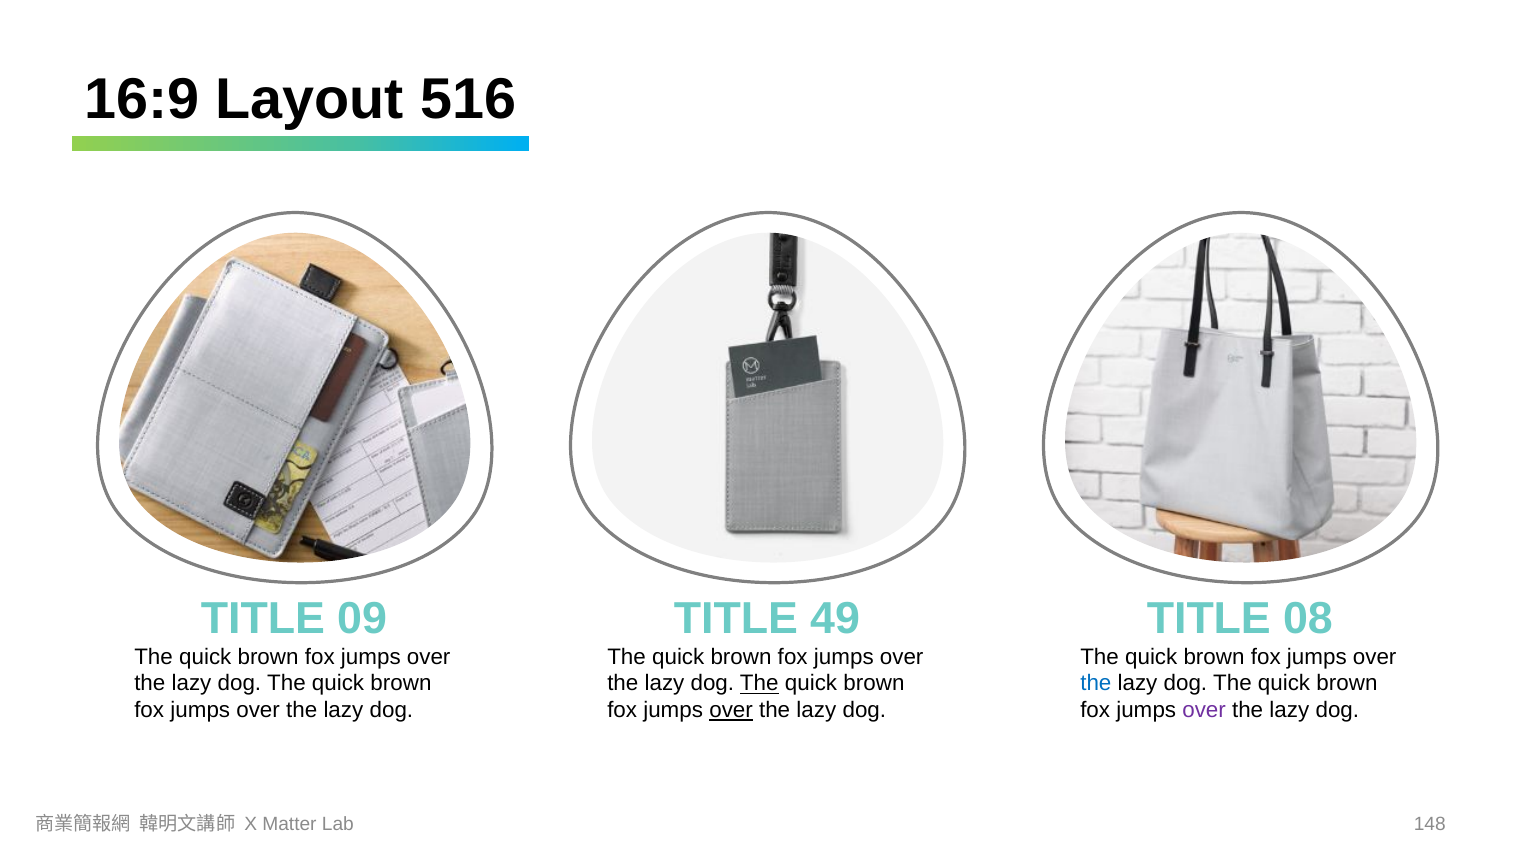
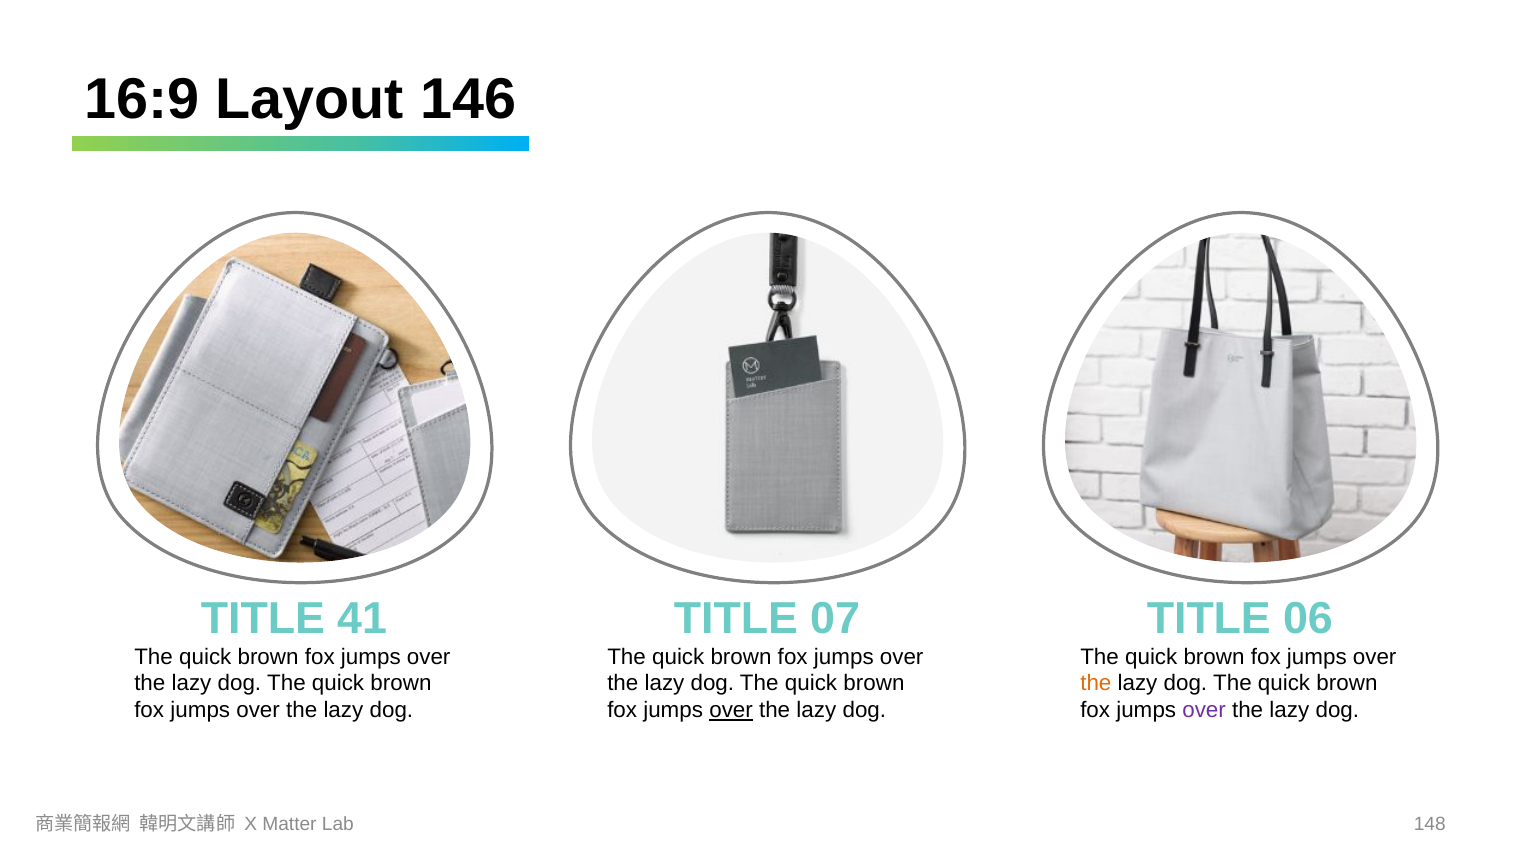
516: 516 -> 146 (468, 99)
09: 09 -> 41 (362, 619)
49: 49 -> 07 (835, 619)
08: 08 -> 06 (1308, 619)
The underline: present -> none (759, 683)
the colour: blue -> orange (1096, 683)
